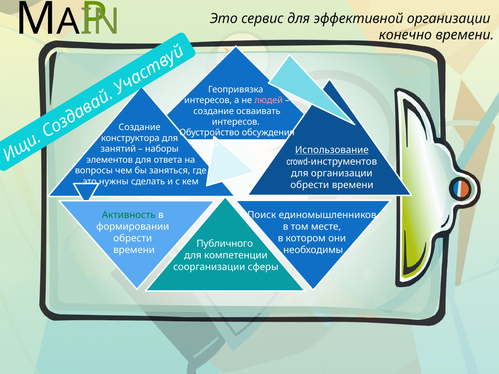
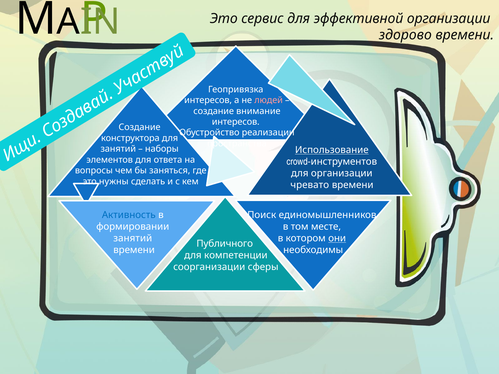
конечно: конечно -> здорово (405, 35)
осваивать: осваивать -> внимание (258, 111)
обсуждения: обсуждения -> реализации (268, 133)
обрести: обрести -> чревато (310, 185)
Активность colour: green -> blue (129, 215)
обрести: обрести -> занятий (133, 238)
они underline: none -> present (337, 238)
